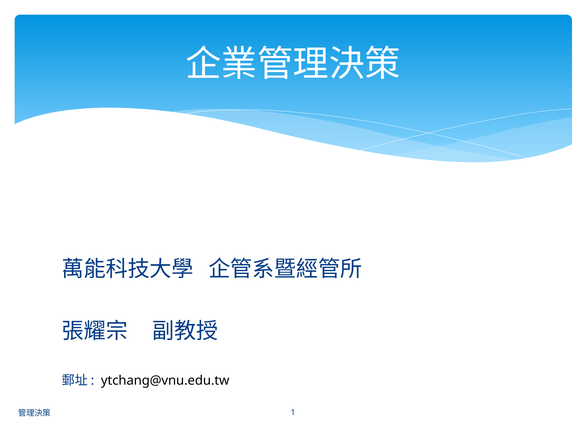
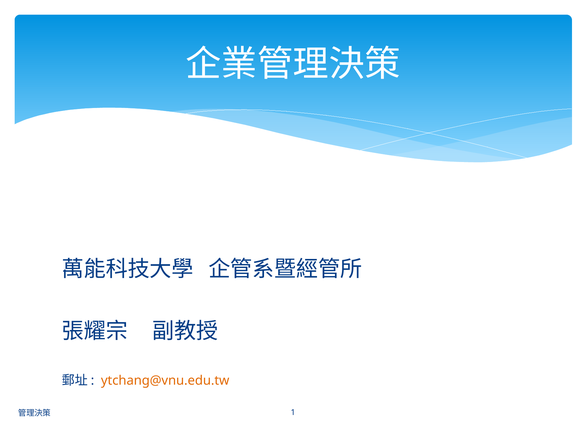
ytchang@vnu.edu.tw colour: black -> orange (165, 380)
